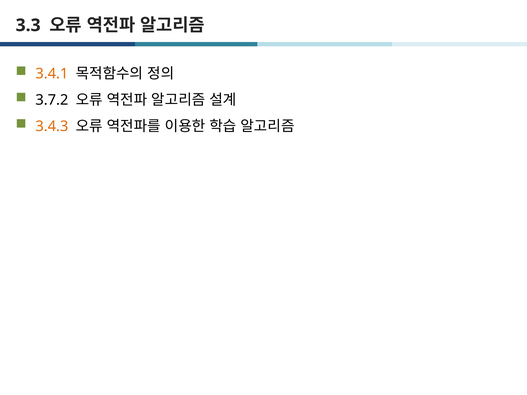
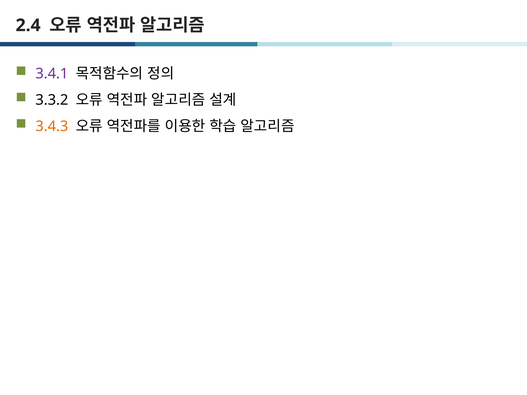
3.3: 3.3 -> 2.4 (28, 25)
3.4.1 colour: orange -> purple (52, 74)
3.7.2: 3.7.2 -> 3.3.2 (52, 100)
